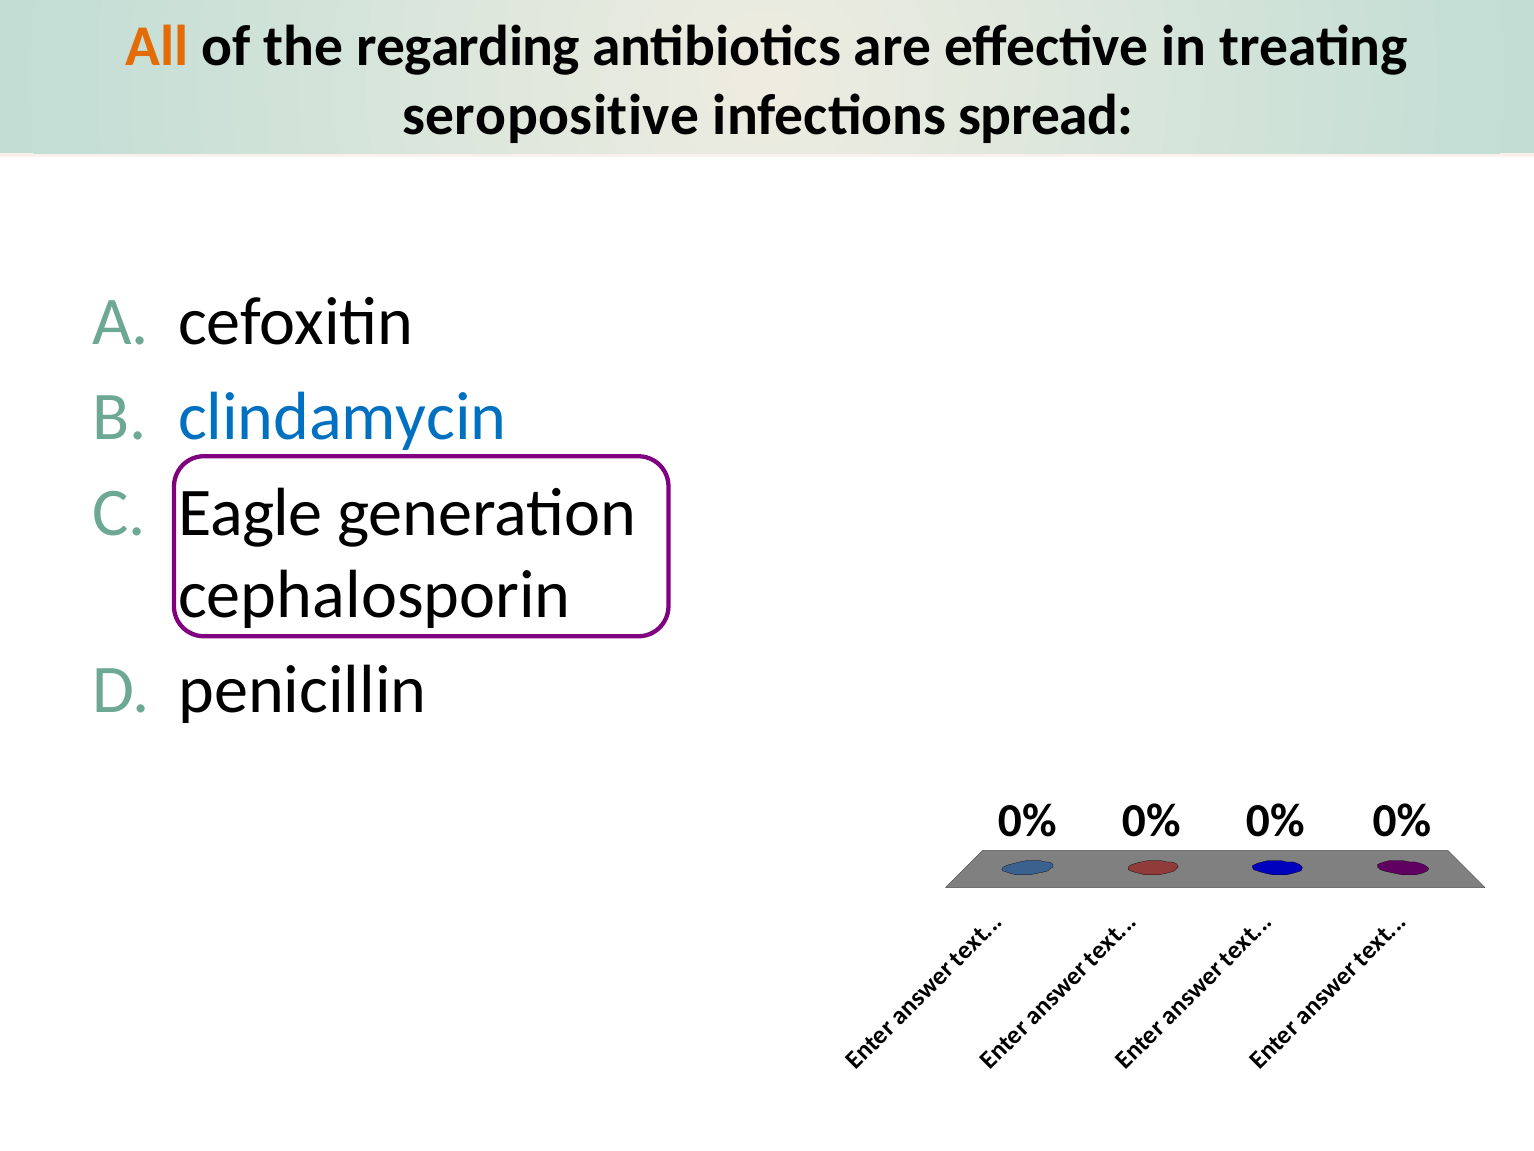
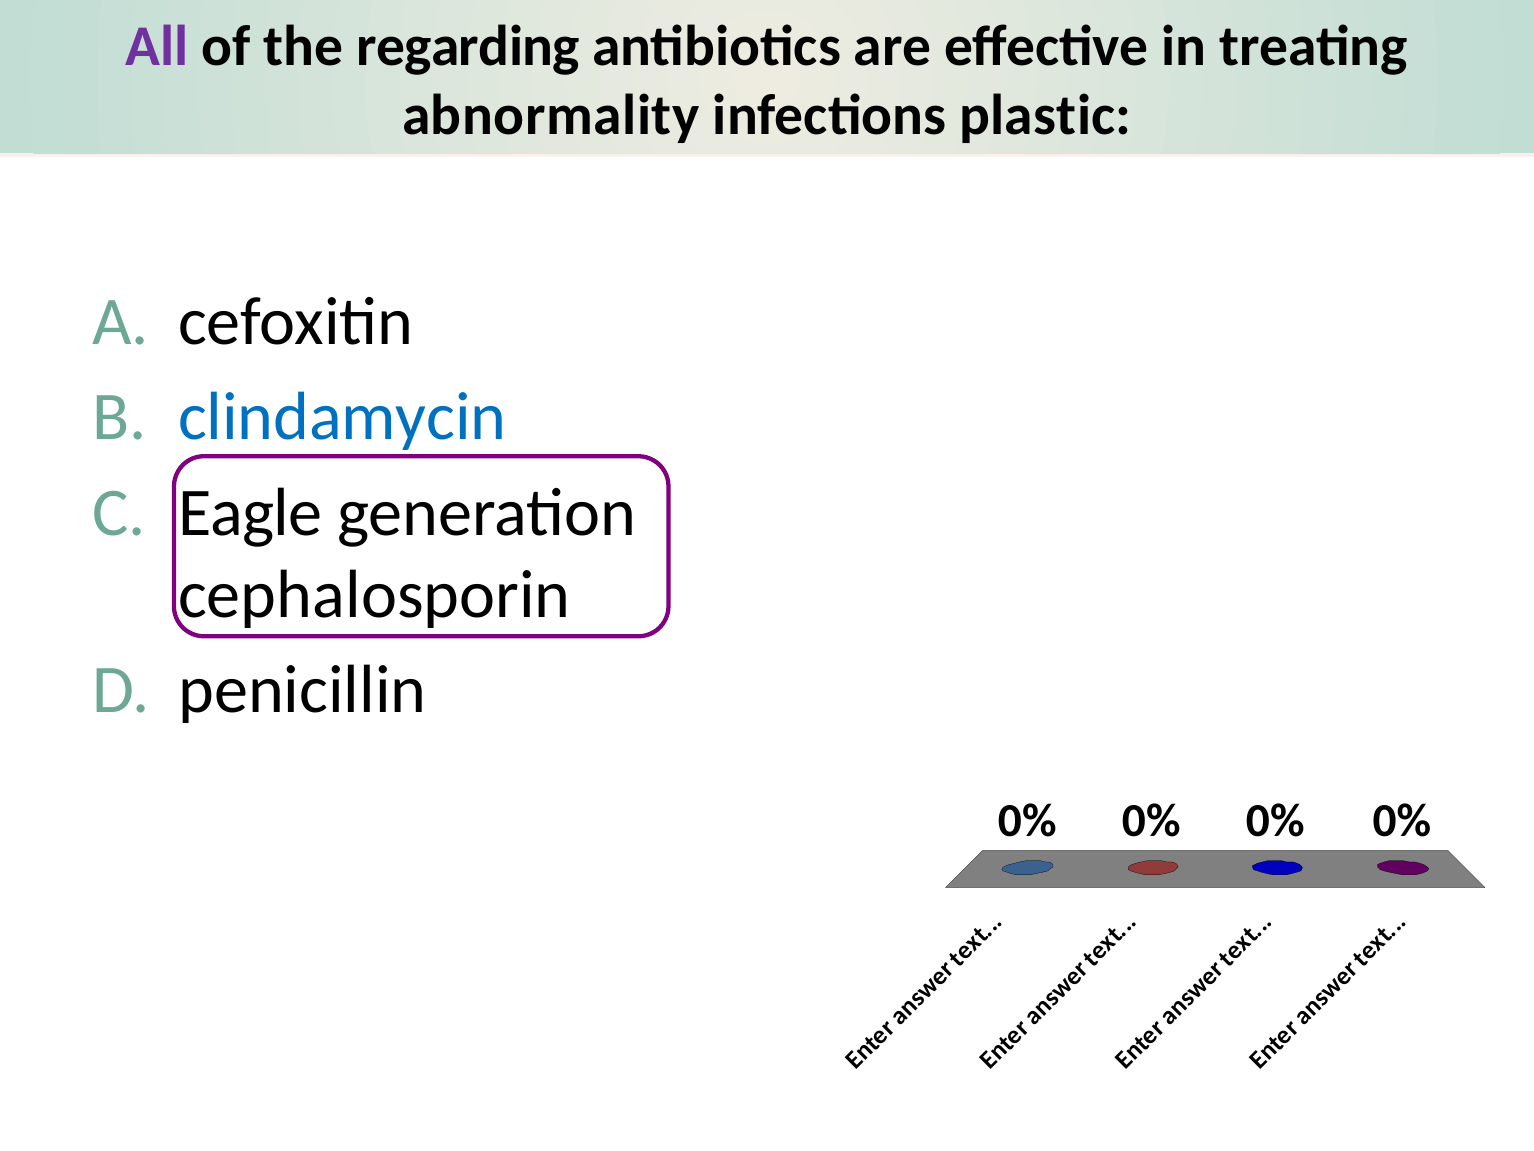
All colour: orange -> purple (157, 46)
seropositive: seropositive -> abnormality (551, 115)
spread: spread -> plastic (1045, 115)
